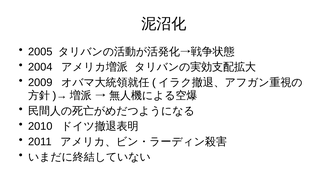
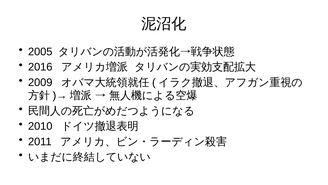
2004: 2004 -> 2016 (40, 67)
